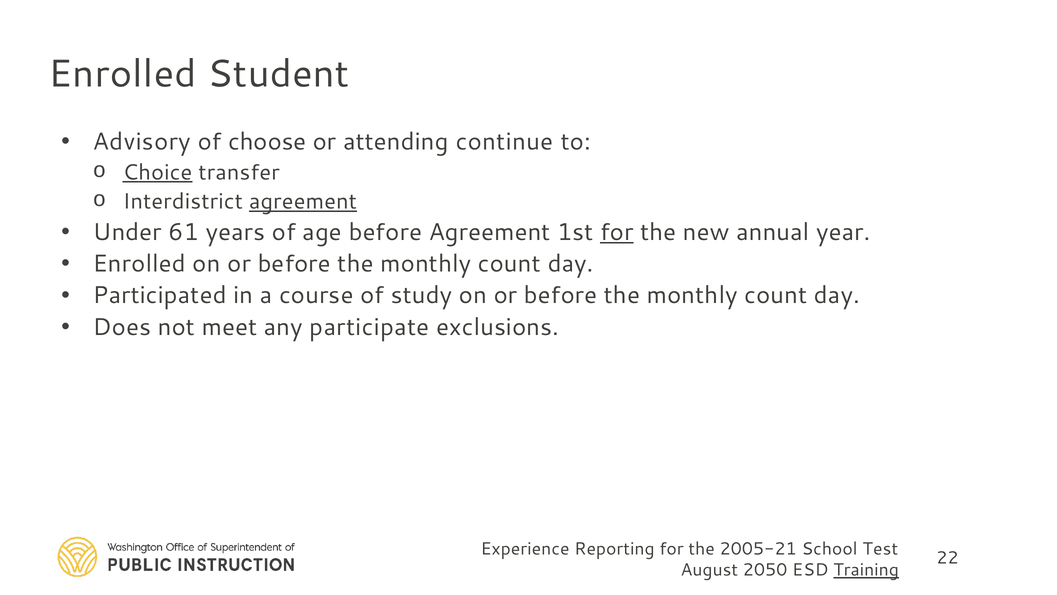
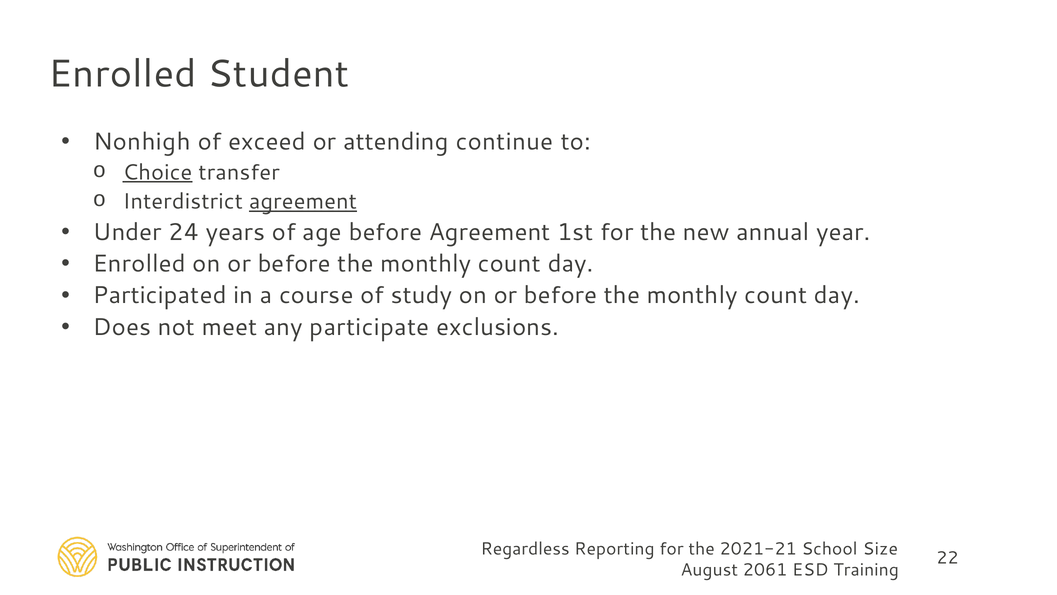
Advisory: Advisory -> Nonhigh (142, 142)
choose: choose -> exceed (267, 142)
61: 61 -> 24 (184, 232)
for underline: present -> none (617, 232)
Experience: Experience -> Regardless (525, 549)
2005-21: 2005-21 -> 2021-21 (758, 549)
Test: Test -> Size (880, 549)
2050: 2050 -> 2061 (765, 570)
Training underline: present -> none (866, 570)
